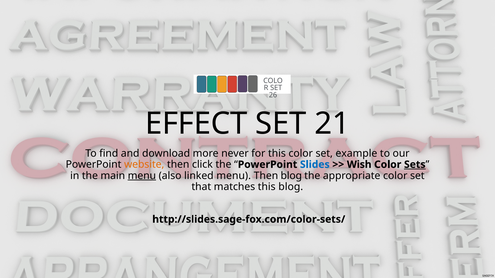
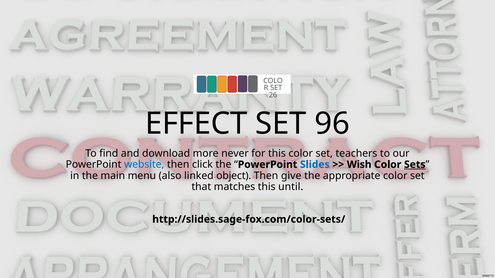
21: 21 -> 96 (332, 124)
example: example -> teachers (356, 154)
website colour: orange -> blue (144, 165)
menu underline: present -> none (142, 176)
linked menu: menu -> object (234, 176)
Then blog: blog -> give (291, 176)
this blog: blog -> until (291, 187)
